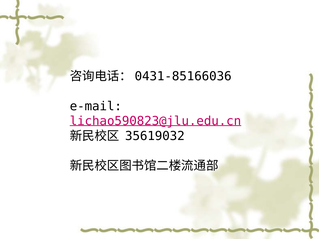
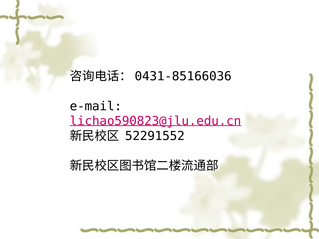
35619032: 35619032 -> 52291552 (155, 136)
